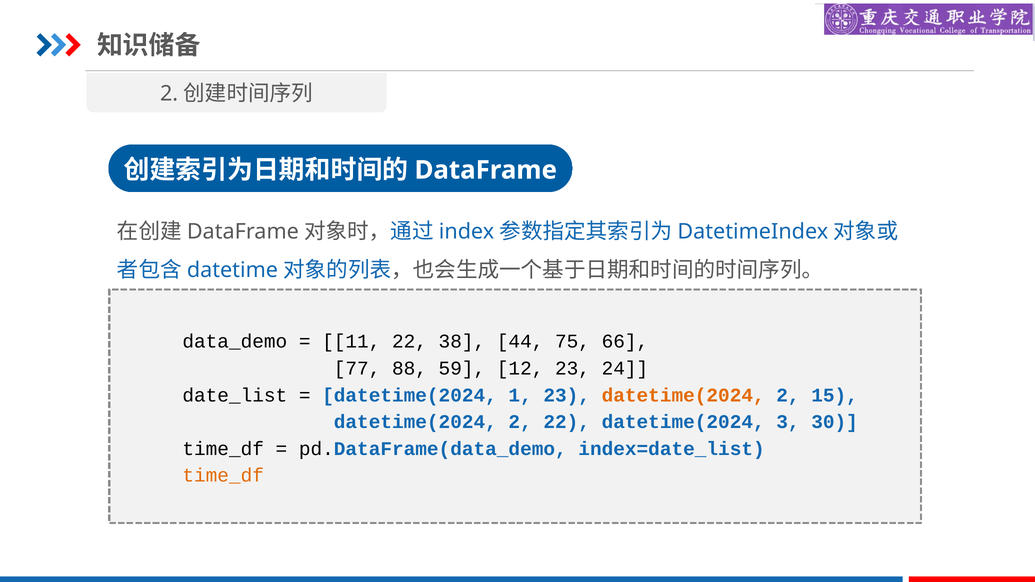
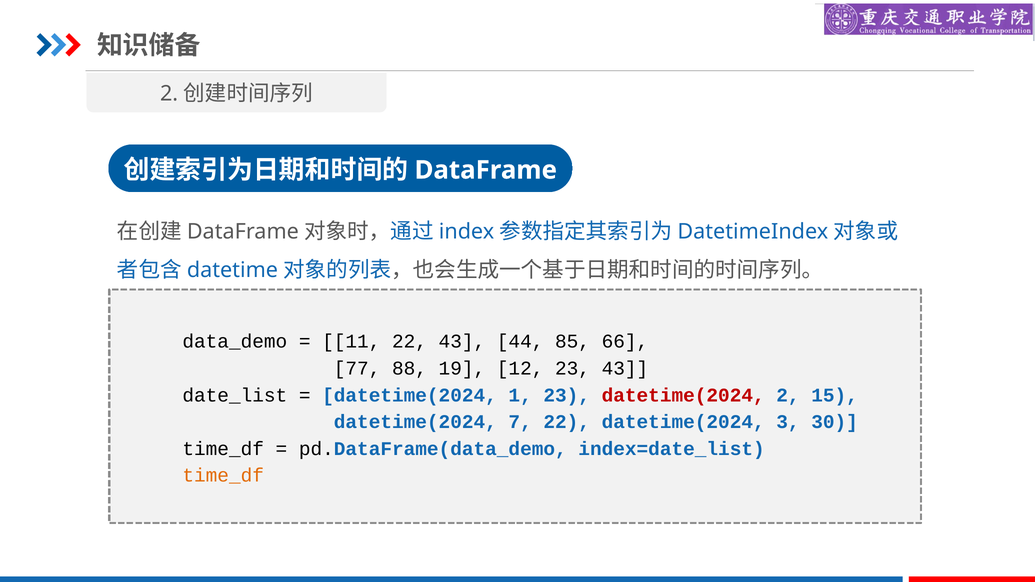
22 38: 38 -> 43 (462, 342)
75: 75 -> 85 (573, 342)
59: 59 -> 19 (462, 369)
23 24: 24 -> 43 (625, 369)
datetime(2024 colour: orange -> red (683, 395)
2: 2 -> 7 (520, 422)
